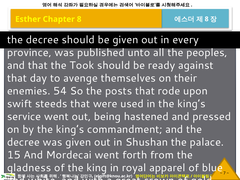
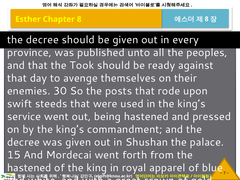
54: 54 -> 30 (60, 91)
gladness: gladness -> hastened (29, 168)
